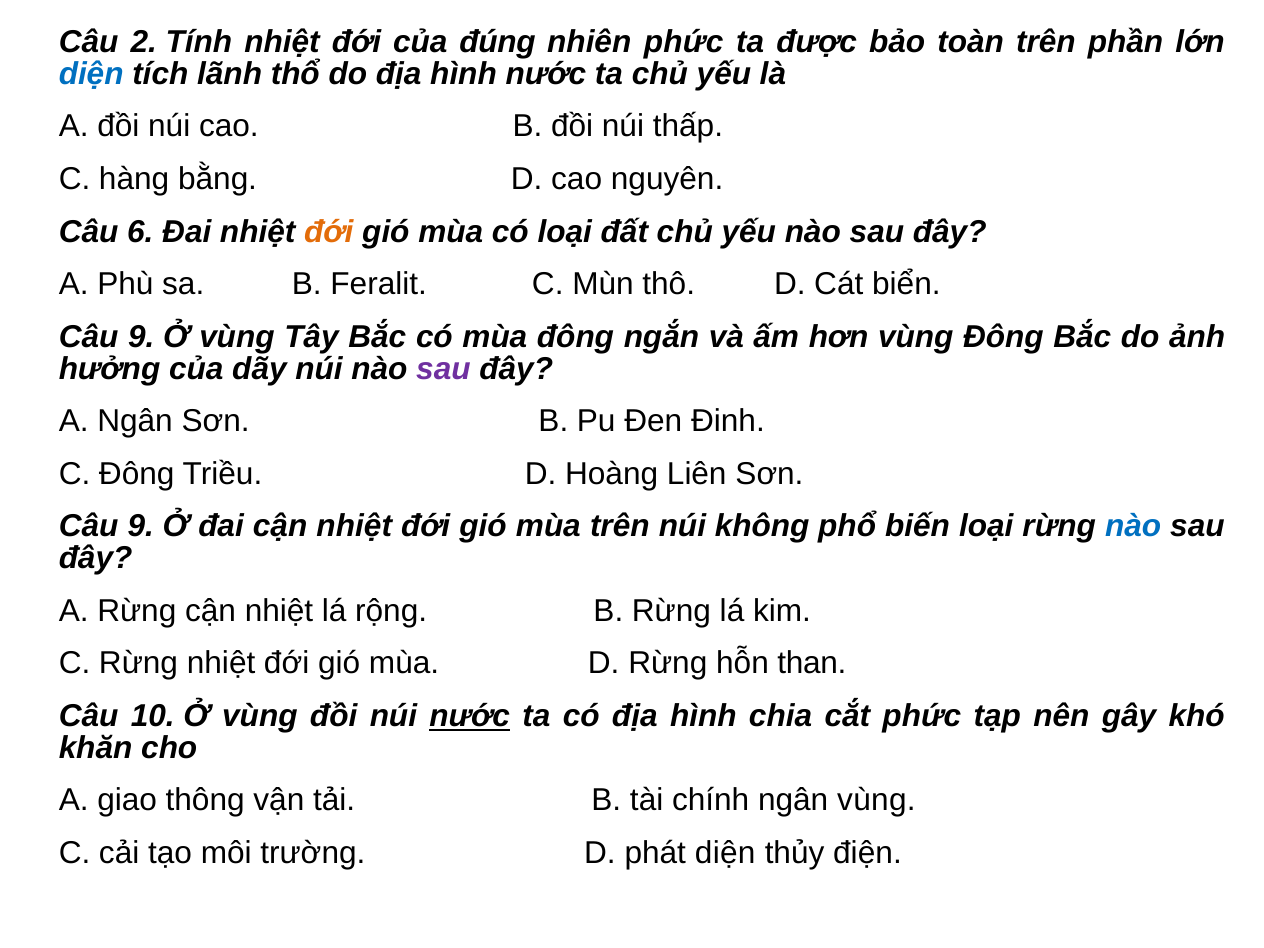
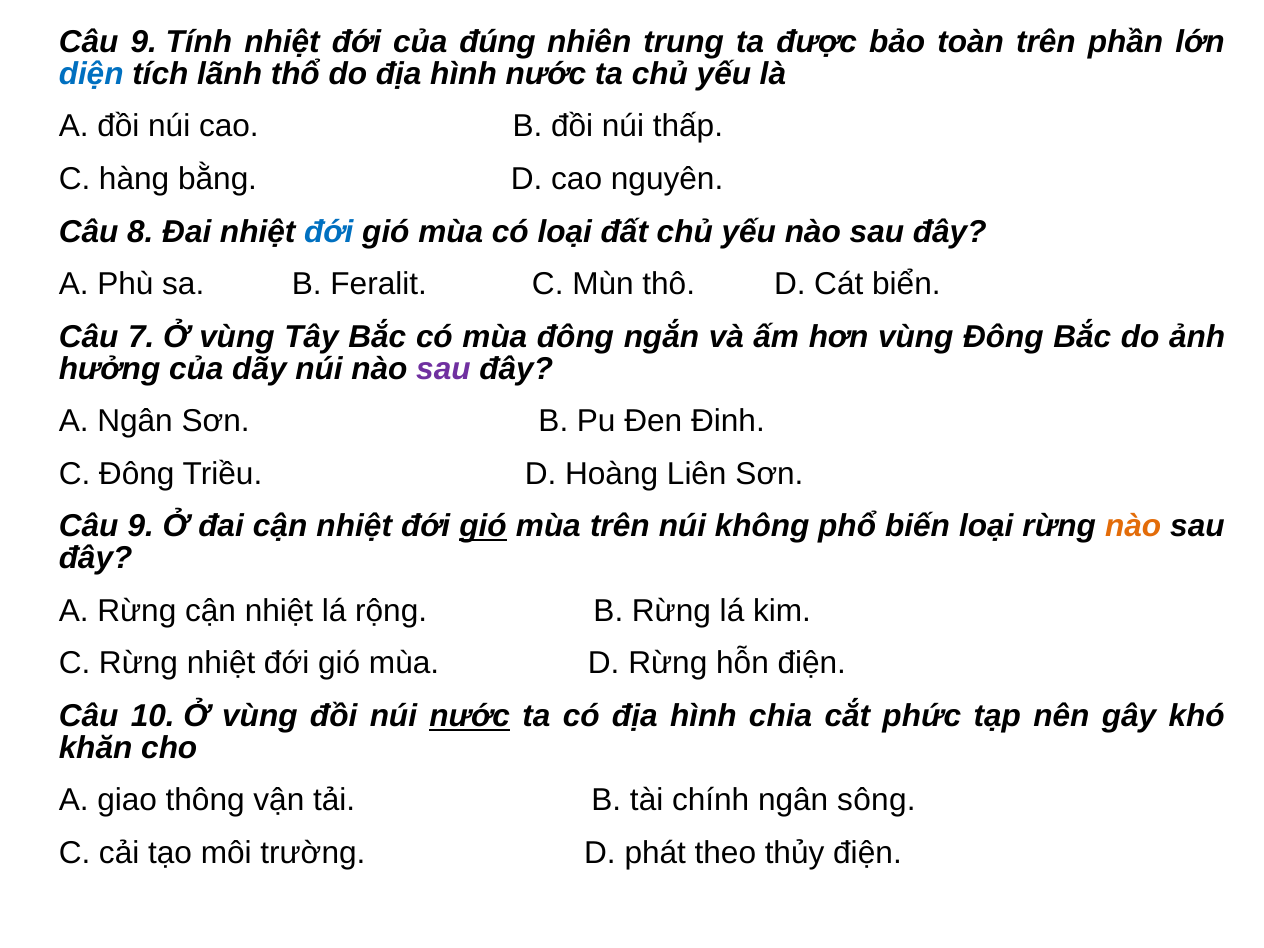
2: 2 -> 9 (144, 42)
nhiên phức: phức -> trung (684, 42)
6: 6 -> 8 (140, 232)
đới colour: orange -> blue (329, 232)
9: 9 -> 7 (141, 337)
gió underline: none -> present (483, 527)
nào colour: blue -> orange (1133, 527)
hỗn than: than -> điện (812, 663)
ngân vùng: vùng -> sông (876, 800)
phát diện: diện -> theo (725, 853)
